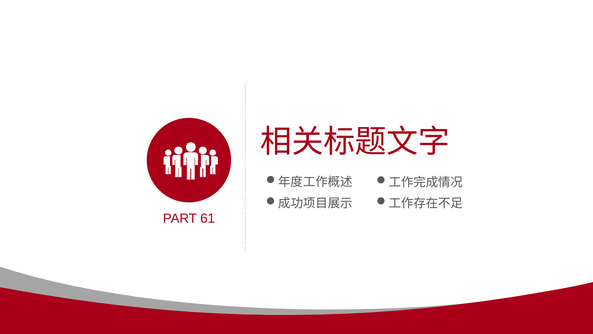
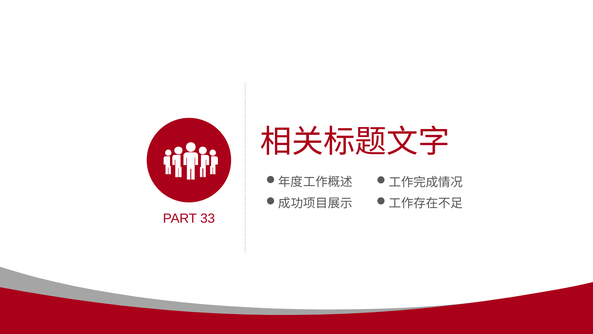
61: 61 -> 33 (208, 218)
